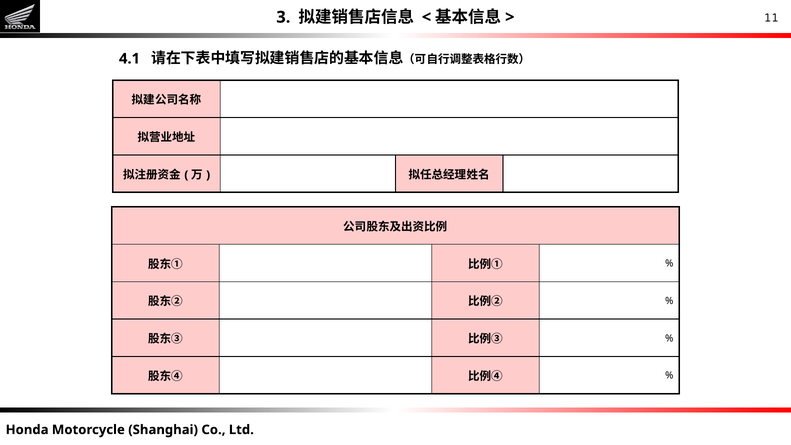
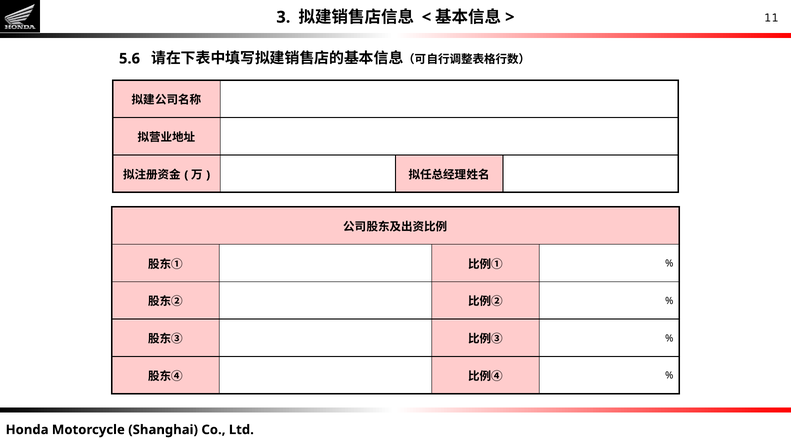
4.1: 4.1 -> 5.6 (130, 59)
